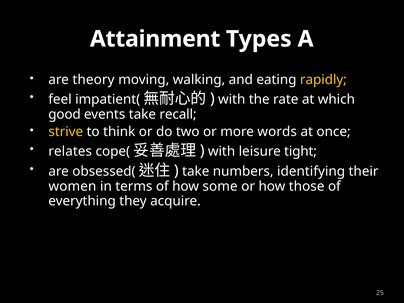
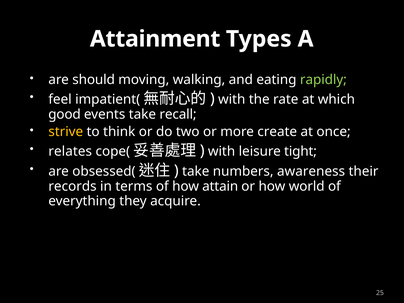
theory: theory -> should (94, 80)
rapidly colour: yellow -> light green (323, 80)
words: words -> create (277, 132)
identifying: identifying -> awareness (311, 172)
women: women -> records (73, 187)
some: some -> attain (220, 187)
those: those -> world (307, 187)
